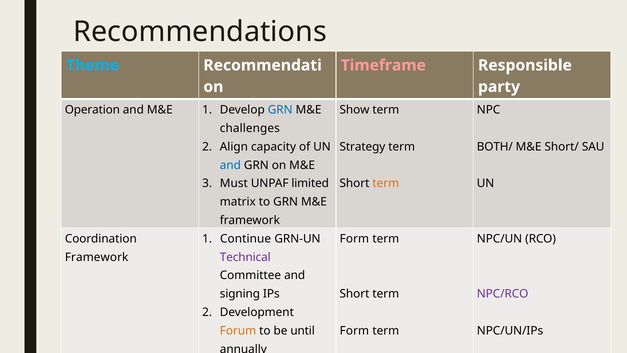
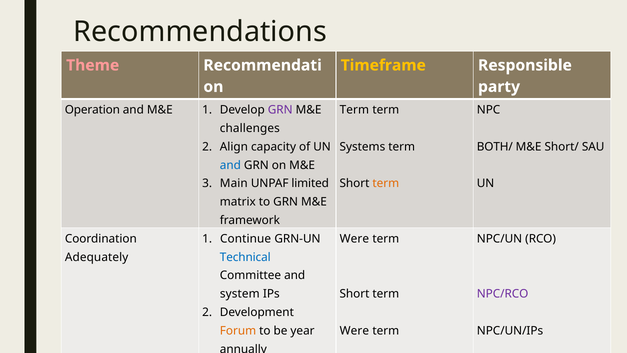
Theme colour: light blue -> pink (93, 65)
Timeframe colour: pink -> yellow (383, 65)
GRN colour: blue -> purple (280, 110)
Show: Show -> Term (354, 110)
Strategy: Strategy -> Systems (362, 147)
Must: Must -> Main (234, 183)
Form: Form -> Were (354, 239)
Framework: Framework -> Adequately (97, 257)
Technical colour: purple -> blue (245, 257)
signing: signing -> system (240, 294)
until: until -> year (303, 330)
Form: Form -> Were (354, 330)
